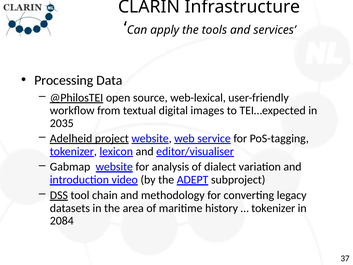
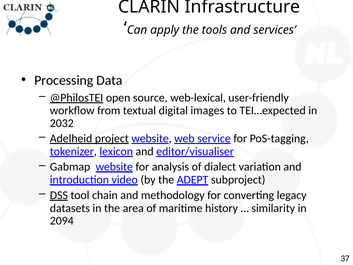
2035: 2035 -> 2032 (62, 123)
tokenizer: tokenizer -> similarity (273, 208)
2084: 2084 -> 2094 (62, 221)
